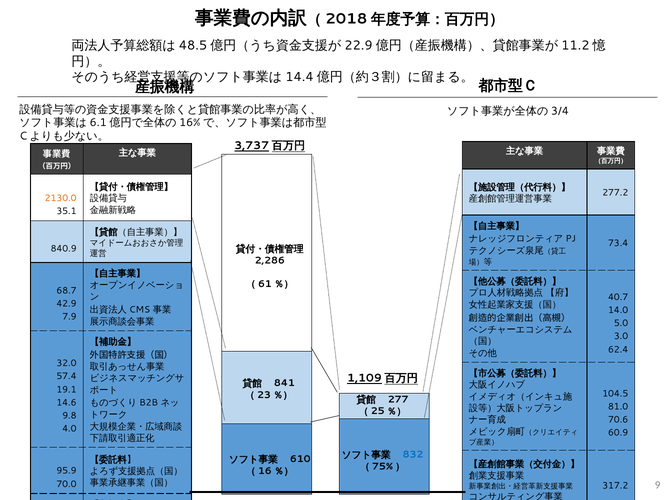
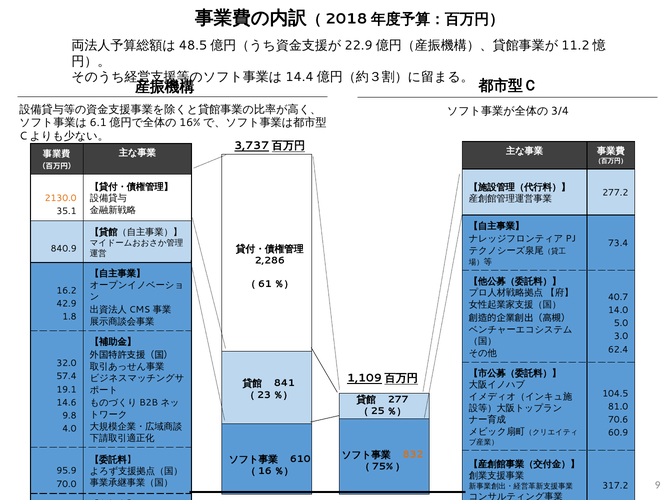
68.7: 68.7 -> 16.2 (67, 291)
7.9: 7.9 -> 1.8 (69, 317)
832 colour: blue -> orange (413, 455)
